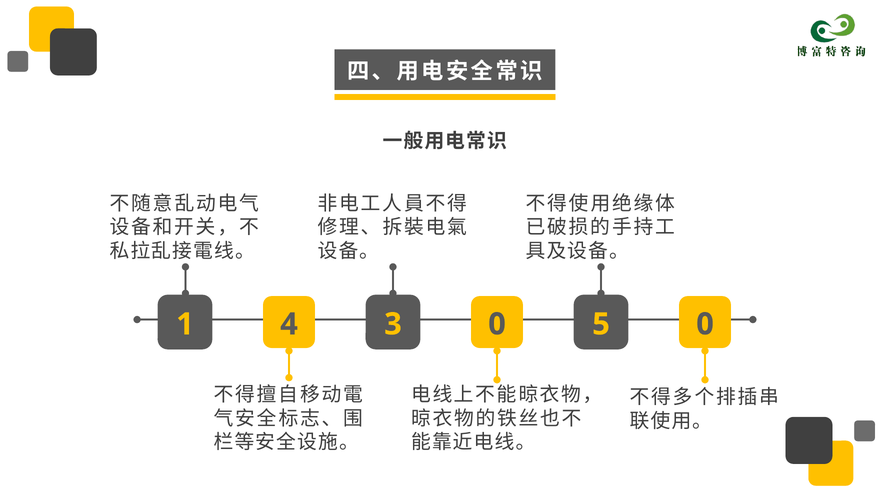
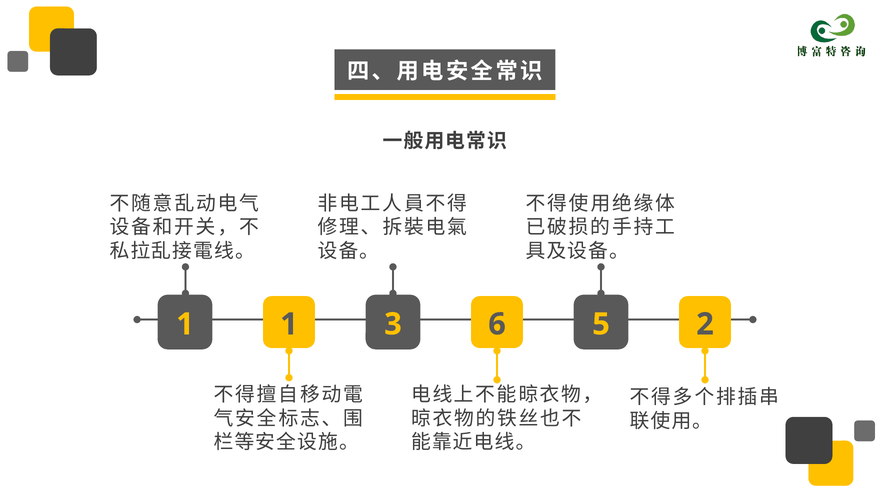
1 4: 4 -> 1 (289, 324)
3 0: 0 -> 6 (497, 324)
5 0: 0 -> 2 (705, 324)
